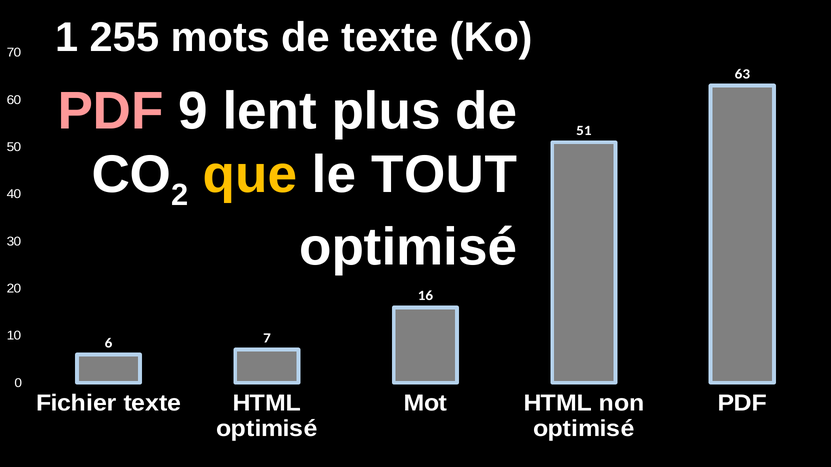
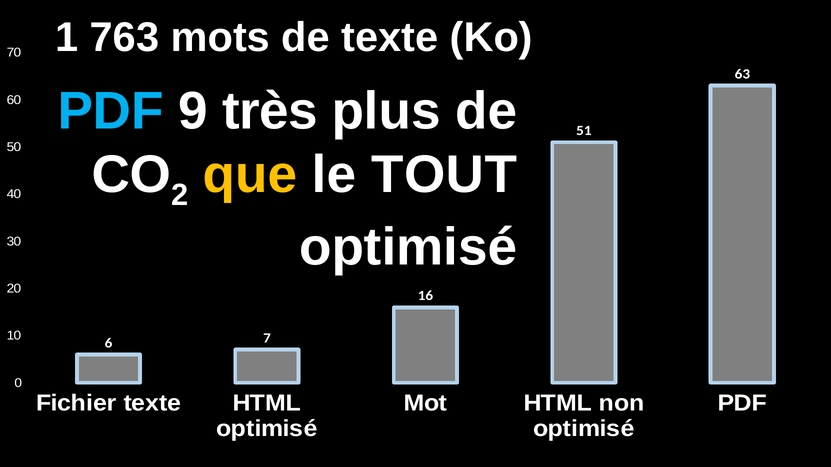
255: 255 -> 763 (125, 38)
PDF colour: pink -> light blue (111, 111)
lent: lent -> très (270, 111)
